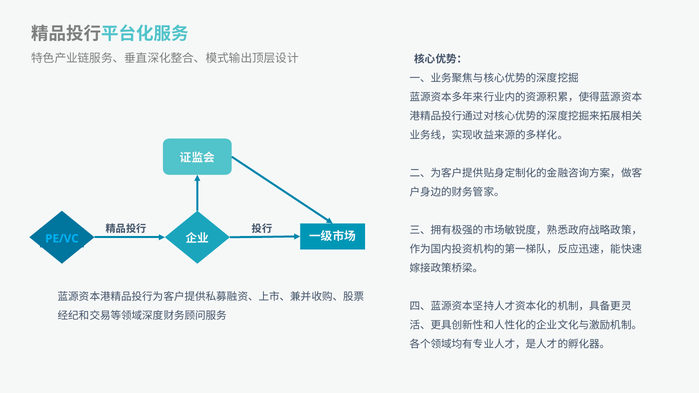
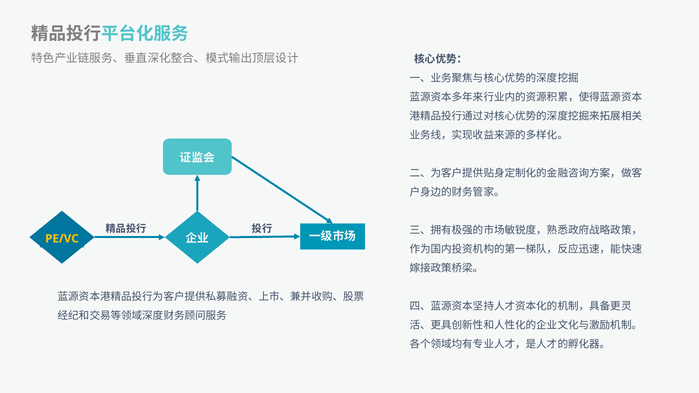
PE/VC colour: light blue -> yellow (62, 239)
